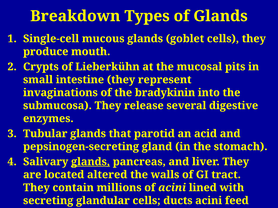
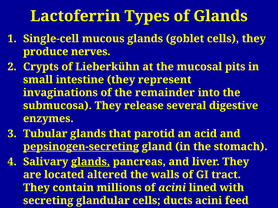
Breakdown: Breakdown -> Lactoferrin (75, 16)
mouth: mouth -> nerves (91, 52)
bradykinin: bradykinin -> remainder (165, 93)
pepsinogen-secreting underline: none -> present (81, 147)
